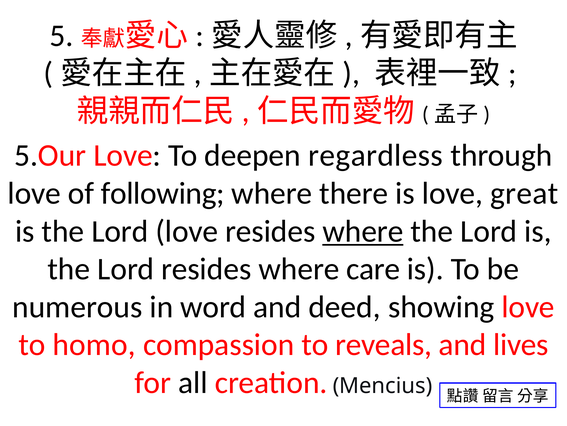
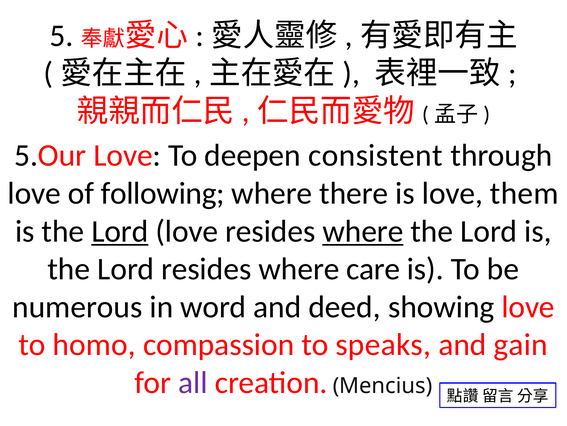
regardless: regardless -> consistent (375, 155)
great: great -> them (524, 193)
Lord underline: none -> present (120, 231)
reveals: reveals -> speaks (383, 344)
lives: lives -> gain (521, 344)
all colour: black -> purple (193, 382)
